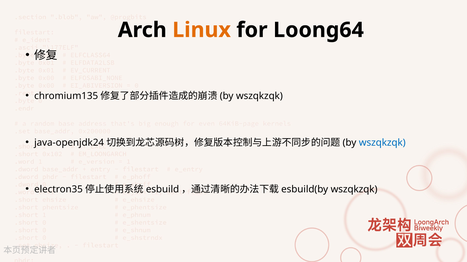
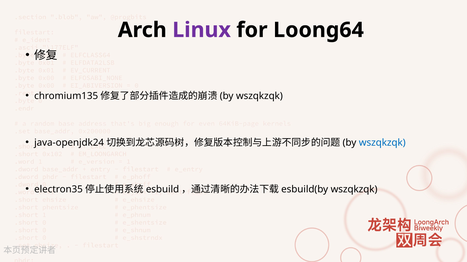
Linux colour: orange -> purple (202, 30)
